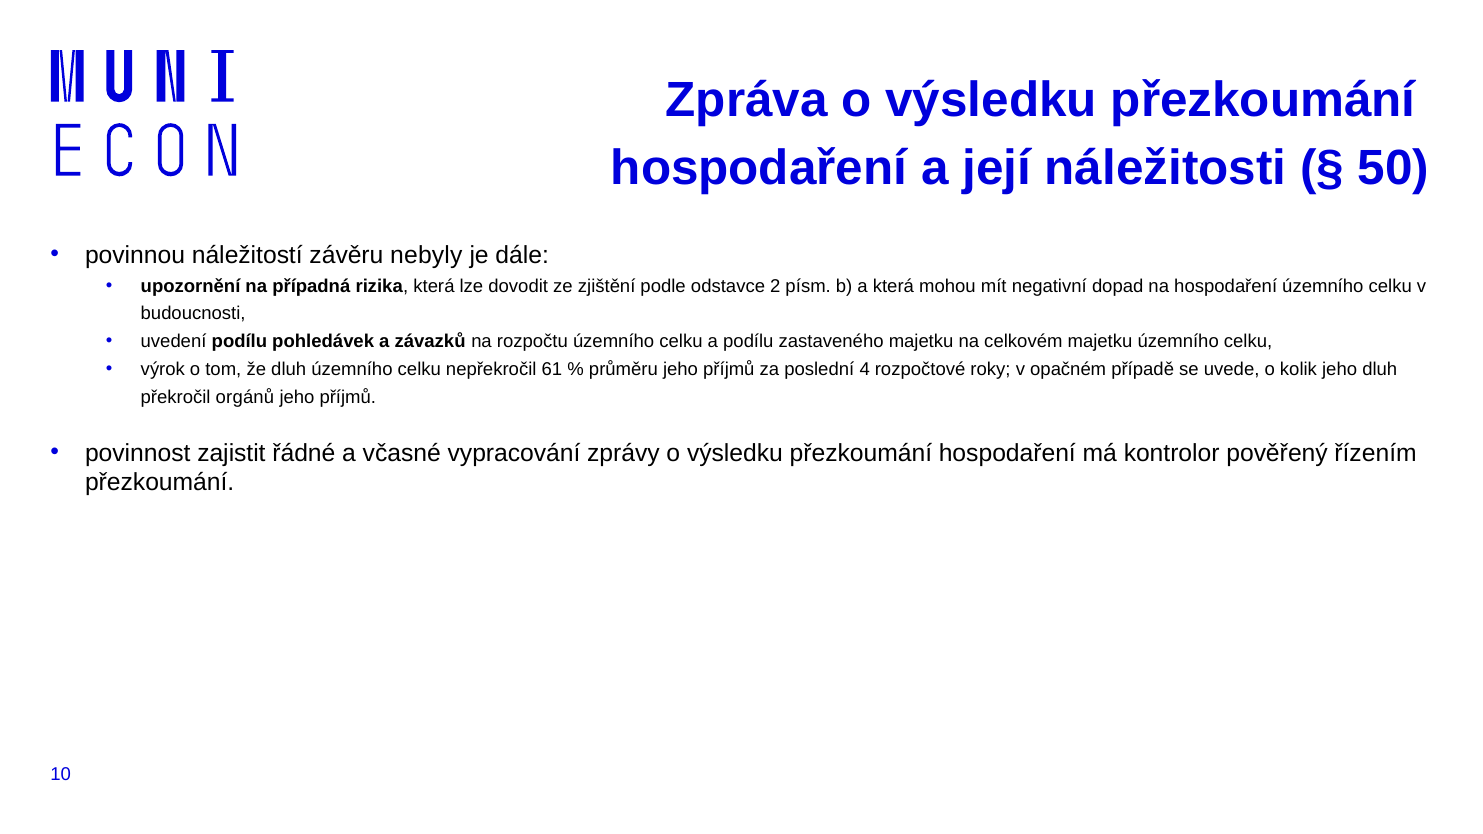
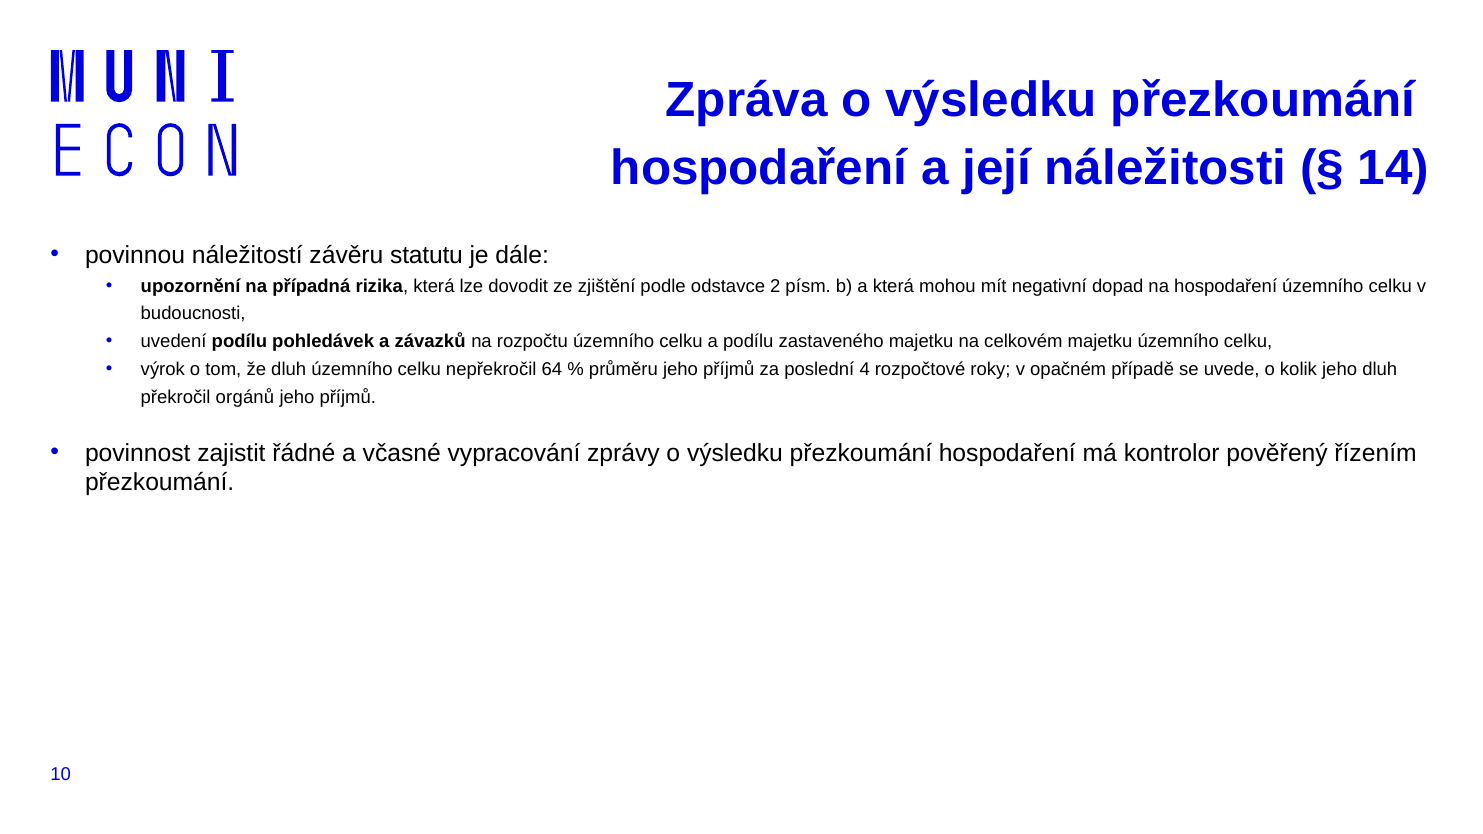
50: 50 -> 14 (1394, 168)
nebyly: nebyly -> statutu (427, 255)
61: 61 -> 64 (552, 369)
